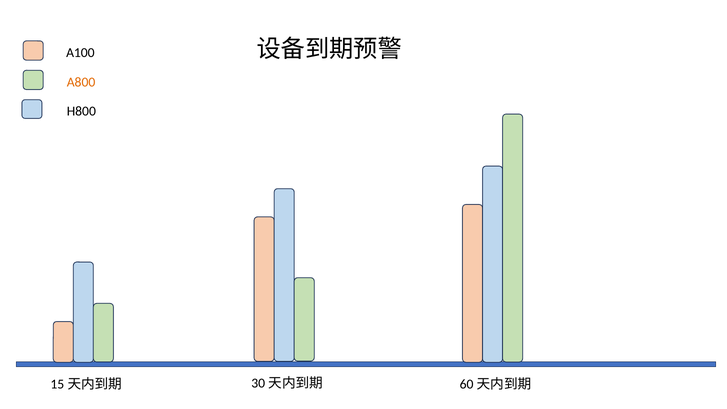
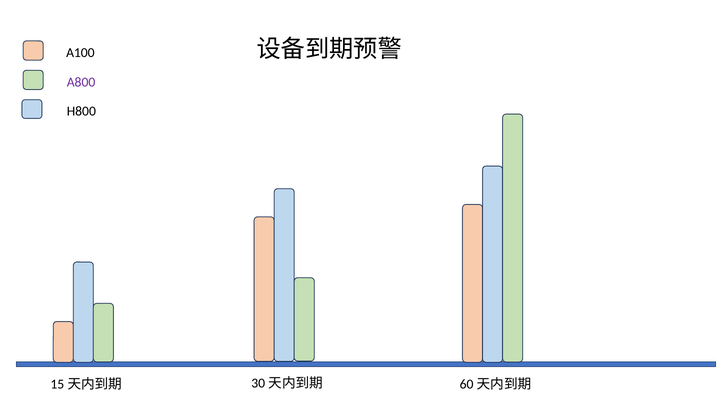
A800 colour: orange -> purple (81, 82)
